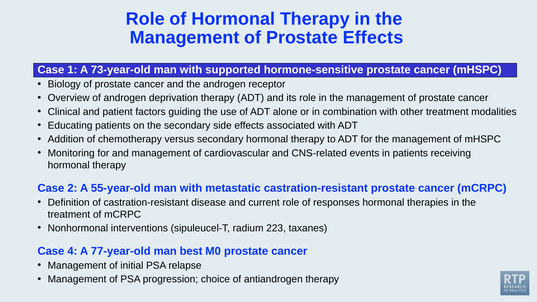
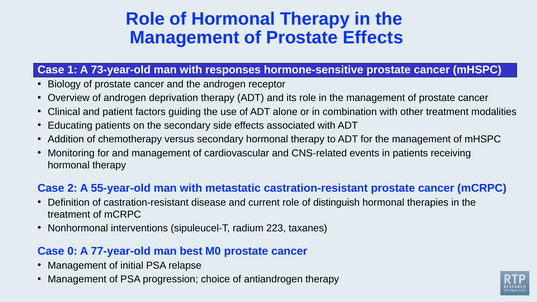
supported: supported -> responses (233, 70)
responses: responses -> distinguish (336, 202)
4: 4 -> 0 (72, 251)
